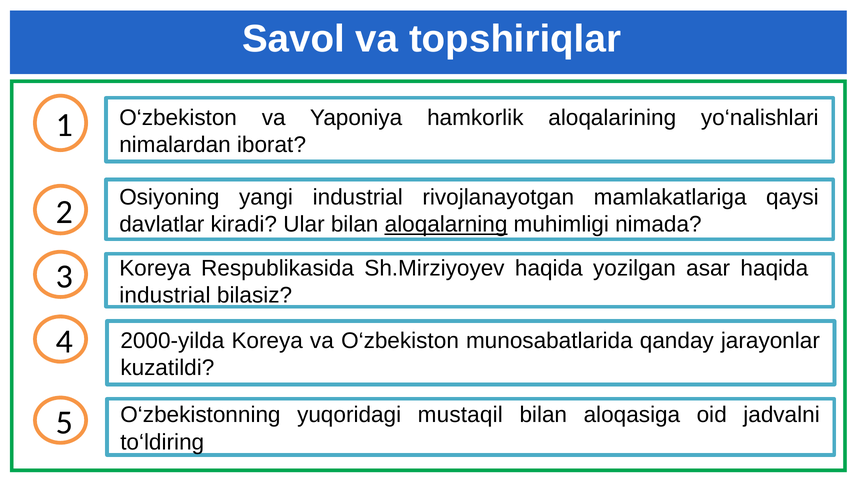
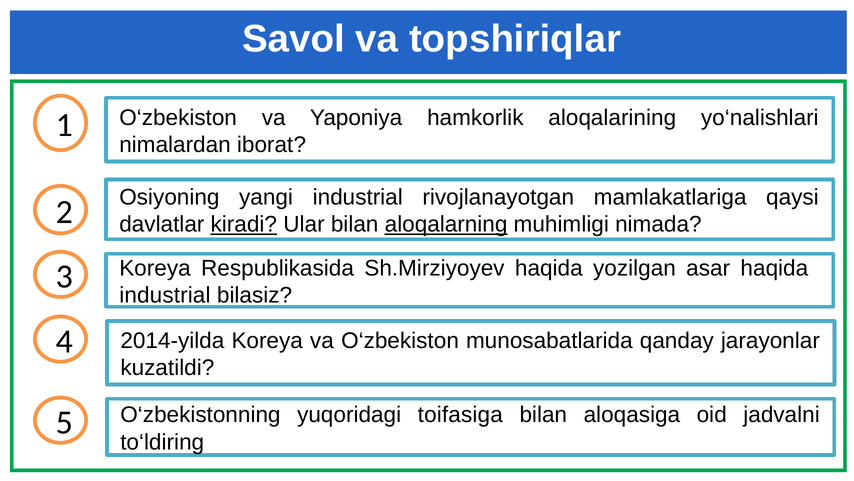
kiradi underline: none -> present (244, 224)
2000-yilda: 2000-yilda -> 2014-yilda (172, 340)
mustaqil: mustaqil -> toifasiga (460, 415)
